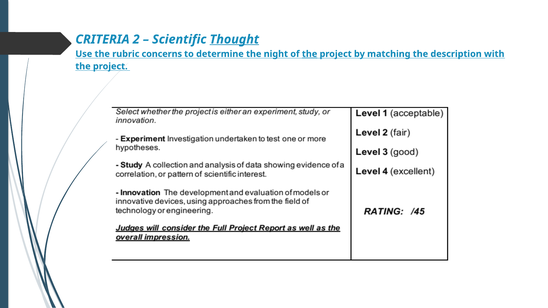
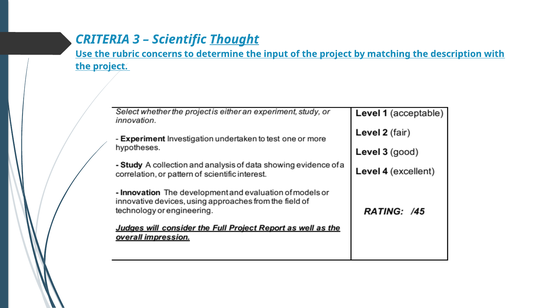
2: 2 -> 3 (136, 39)
night: night -> input (276, 54)
the underline: present -> none (310, 54)
